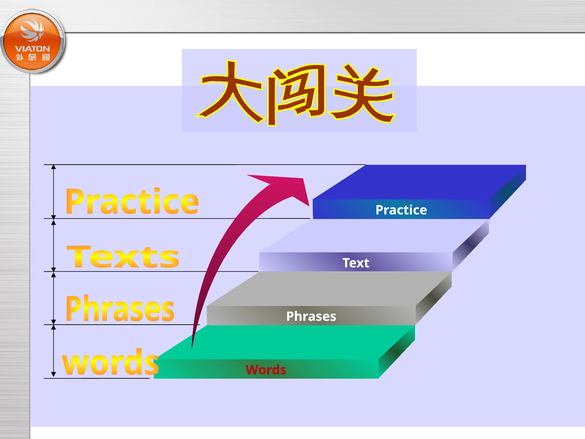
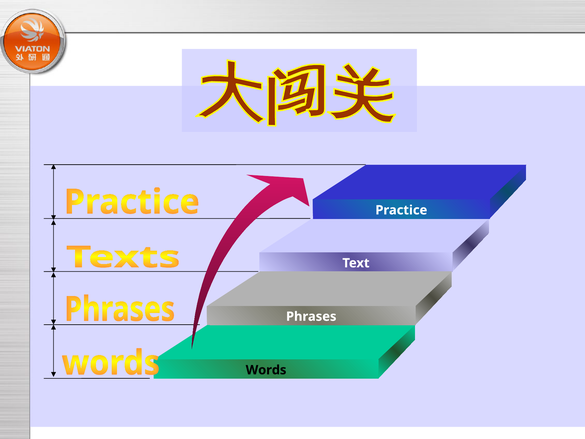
Words colour: red -> black (266, 370)
